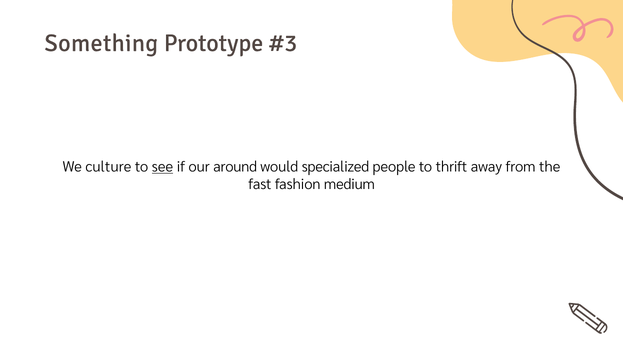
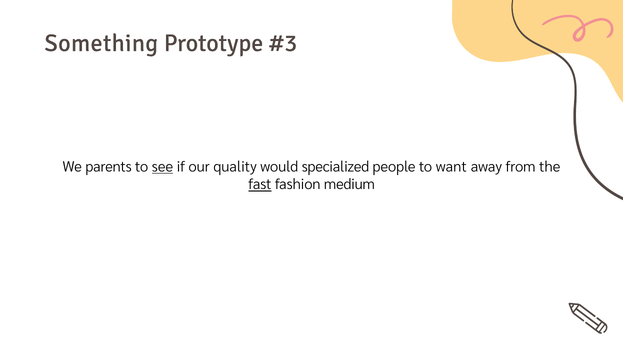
culture: culture -> parents (109, 167)
around: around -> quality (235, 167)
thrift: thrift -> want (451, 167)
fast underline: none -> present (260, 185)
